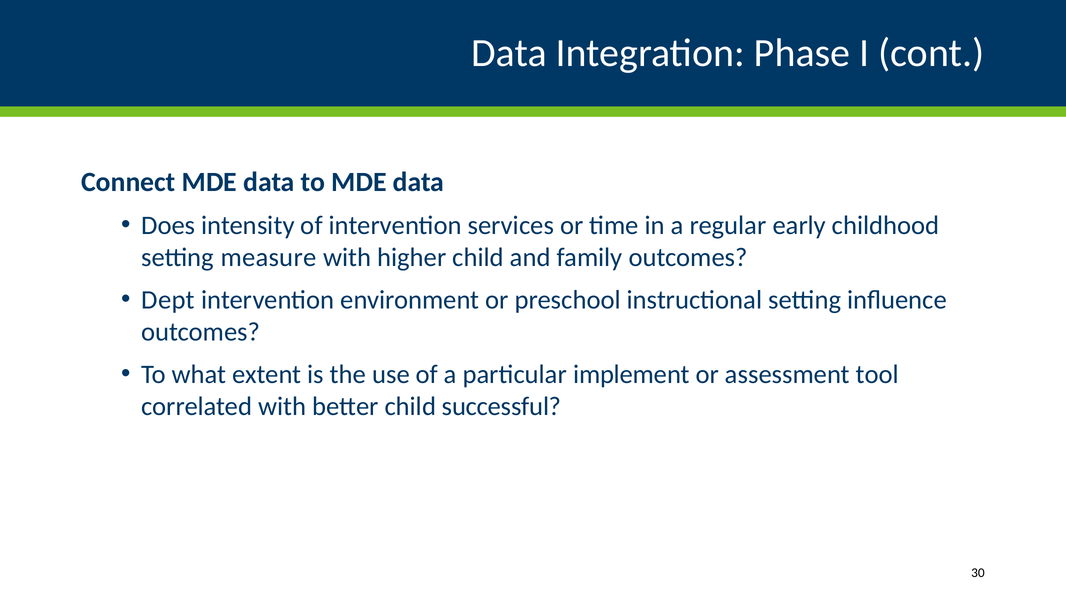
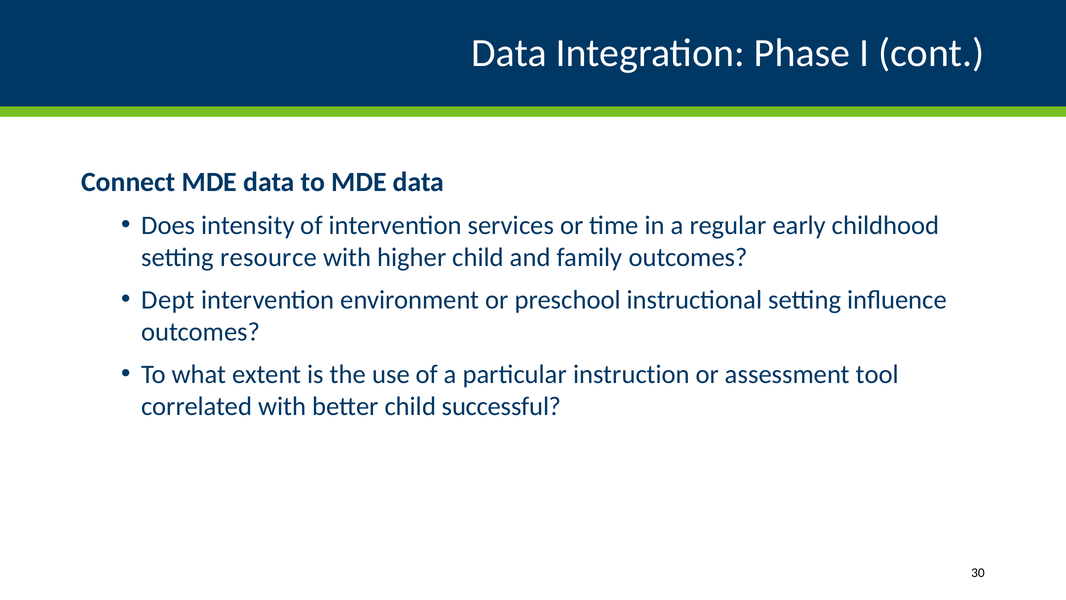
measure: measure -> resource (268, 257)
implement: implement -> instruction (631, 374)
